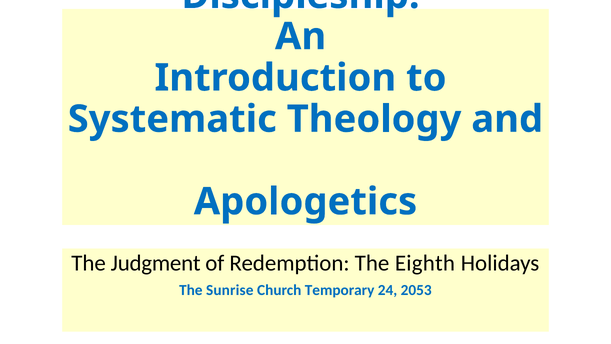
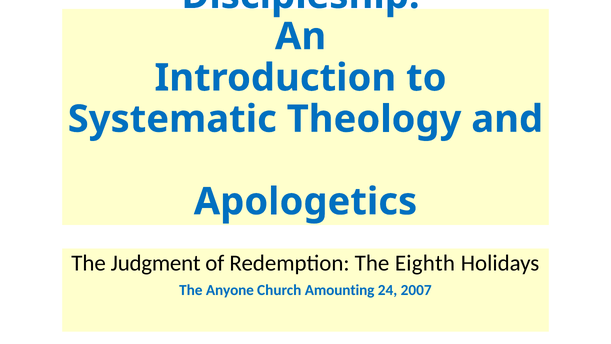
Sunrise: Sunrise -> Anyone (230, 290)
Temporary: Temporary -> Amounting (340, 290)
2053: 2053 -> 2007 (416, 290)
